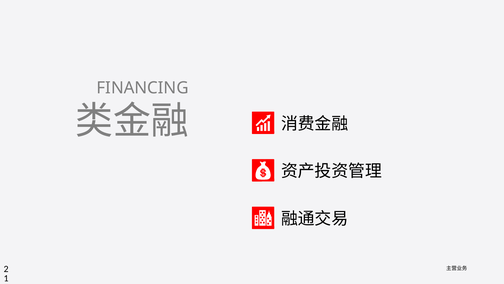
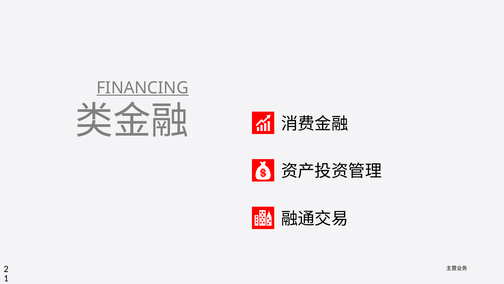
FINANCING underline: none -> present (143, 88)
